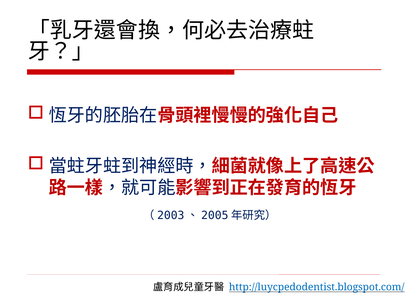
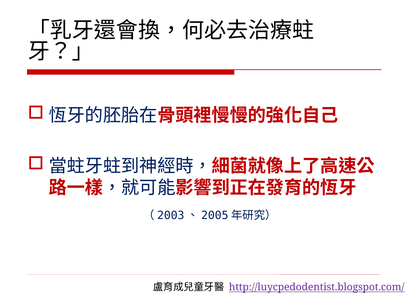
http://luycpedodentist.blogspot.com/ colour: blue -> purple (317, 287)
